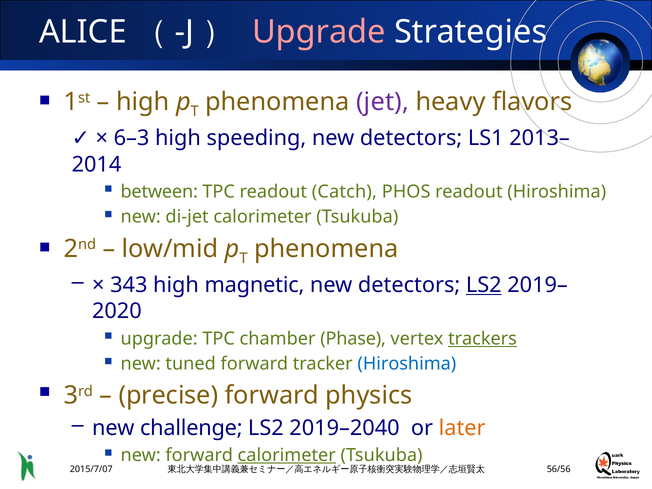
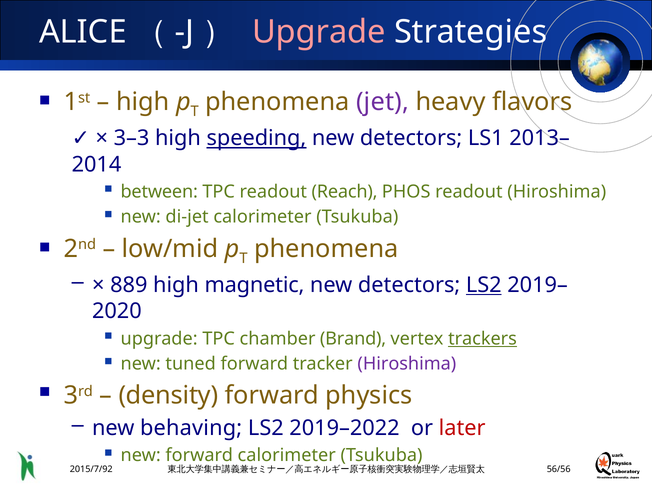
6–3: 6–3 -> 3–3 (132, 138)
speeding underline: none -> present (256, 138)
Catch: Catch -> Reach (345, 192)
343: 343 -> 889 (129, 285)
Phase: Phase -> Brand (353, 339)
Hiroshima colour: blue -> purple (407, 364)
precise: precise -> density (168, 396)
challenge: challenge -> behaving (191, 428)
2019–2040: 2019–2040 -> 2019–2022 (345, 428)
later colour: orange -> red (462, 428)
calorimeter underline: present -> none (287, 455)
2015/7/07: 2015/7/07 -> 2015/7/92 (91, 469)
